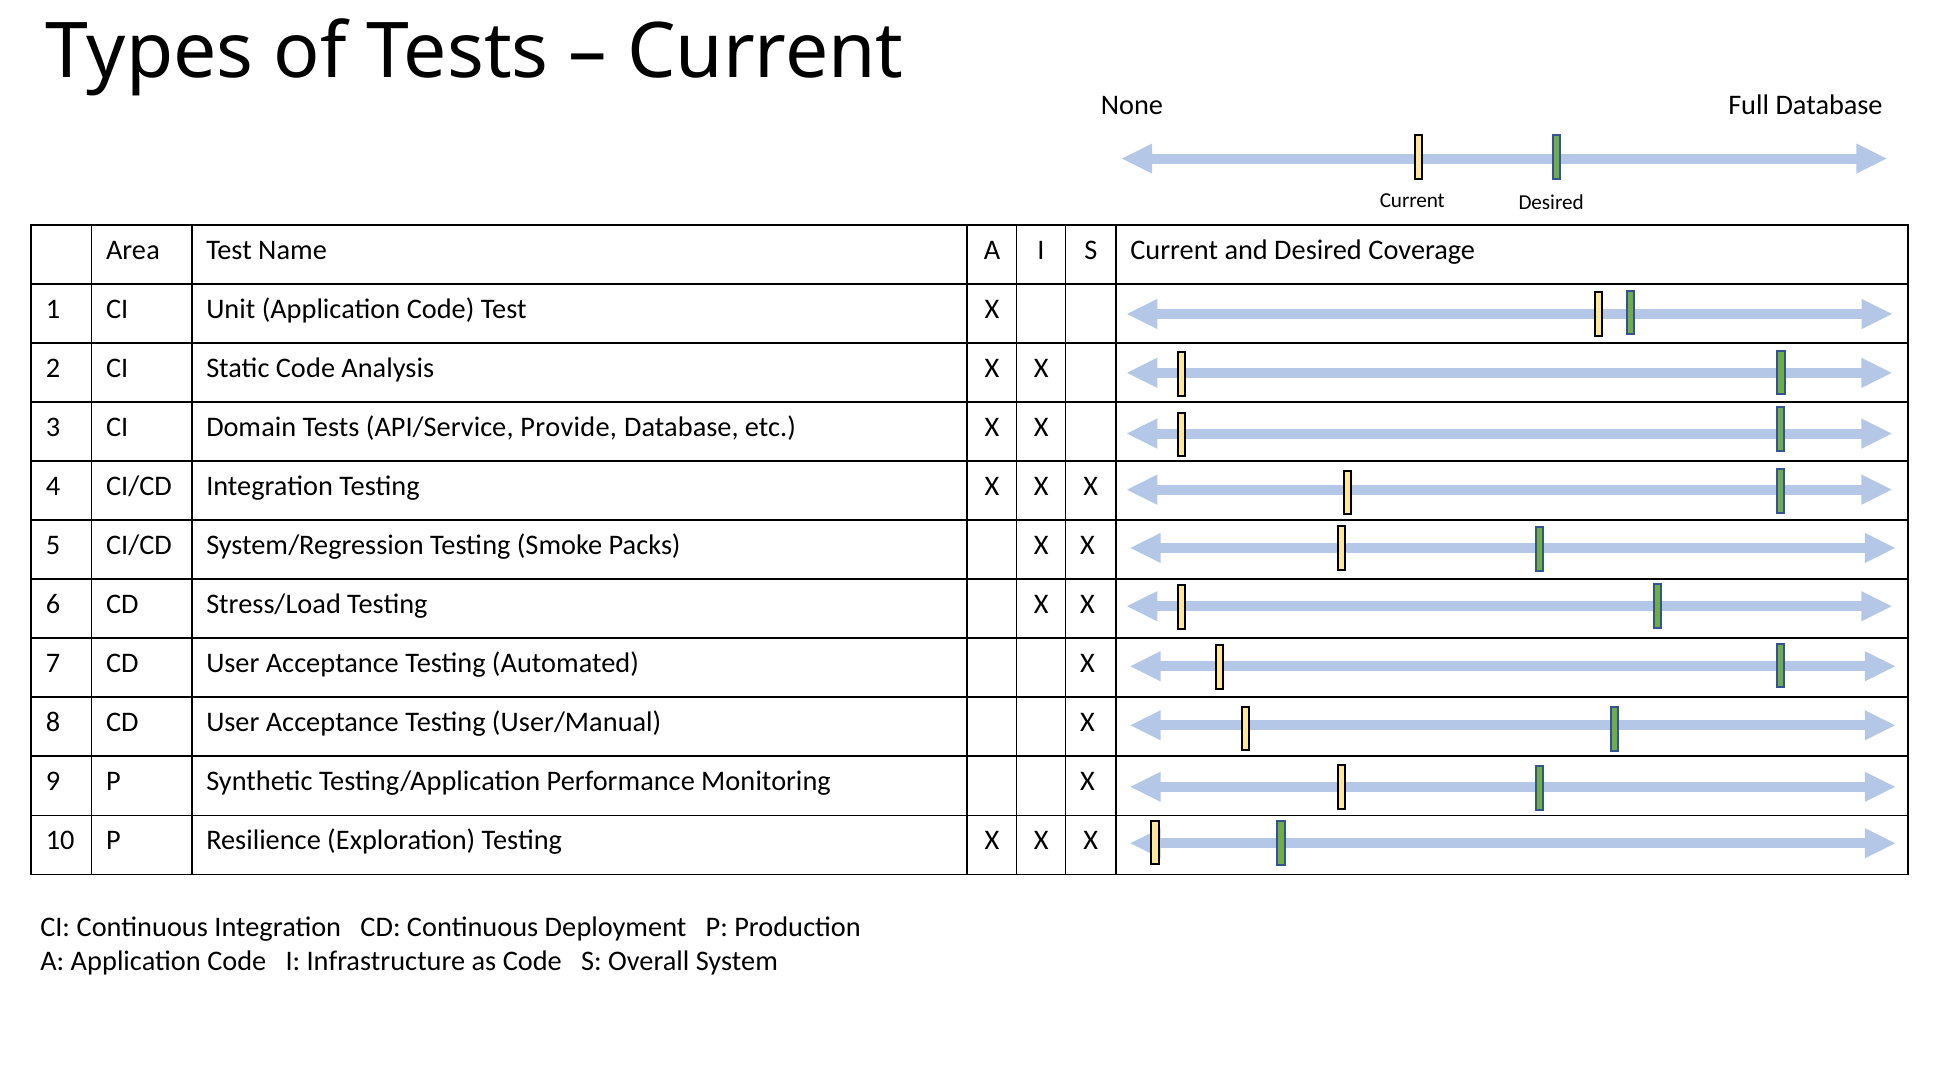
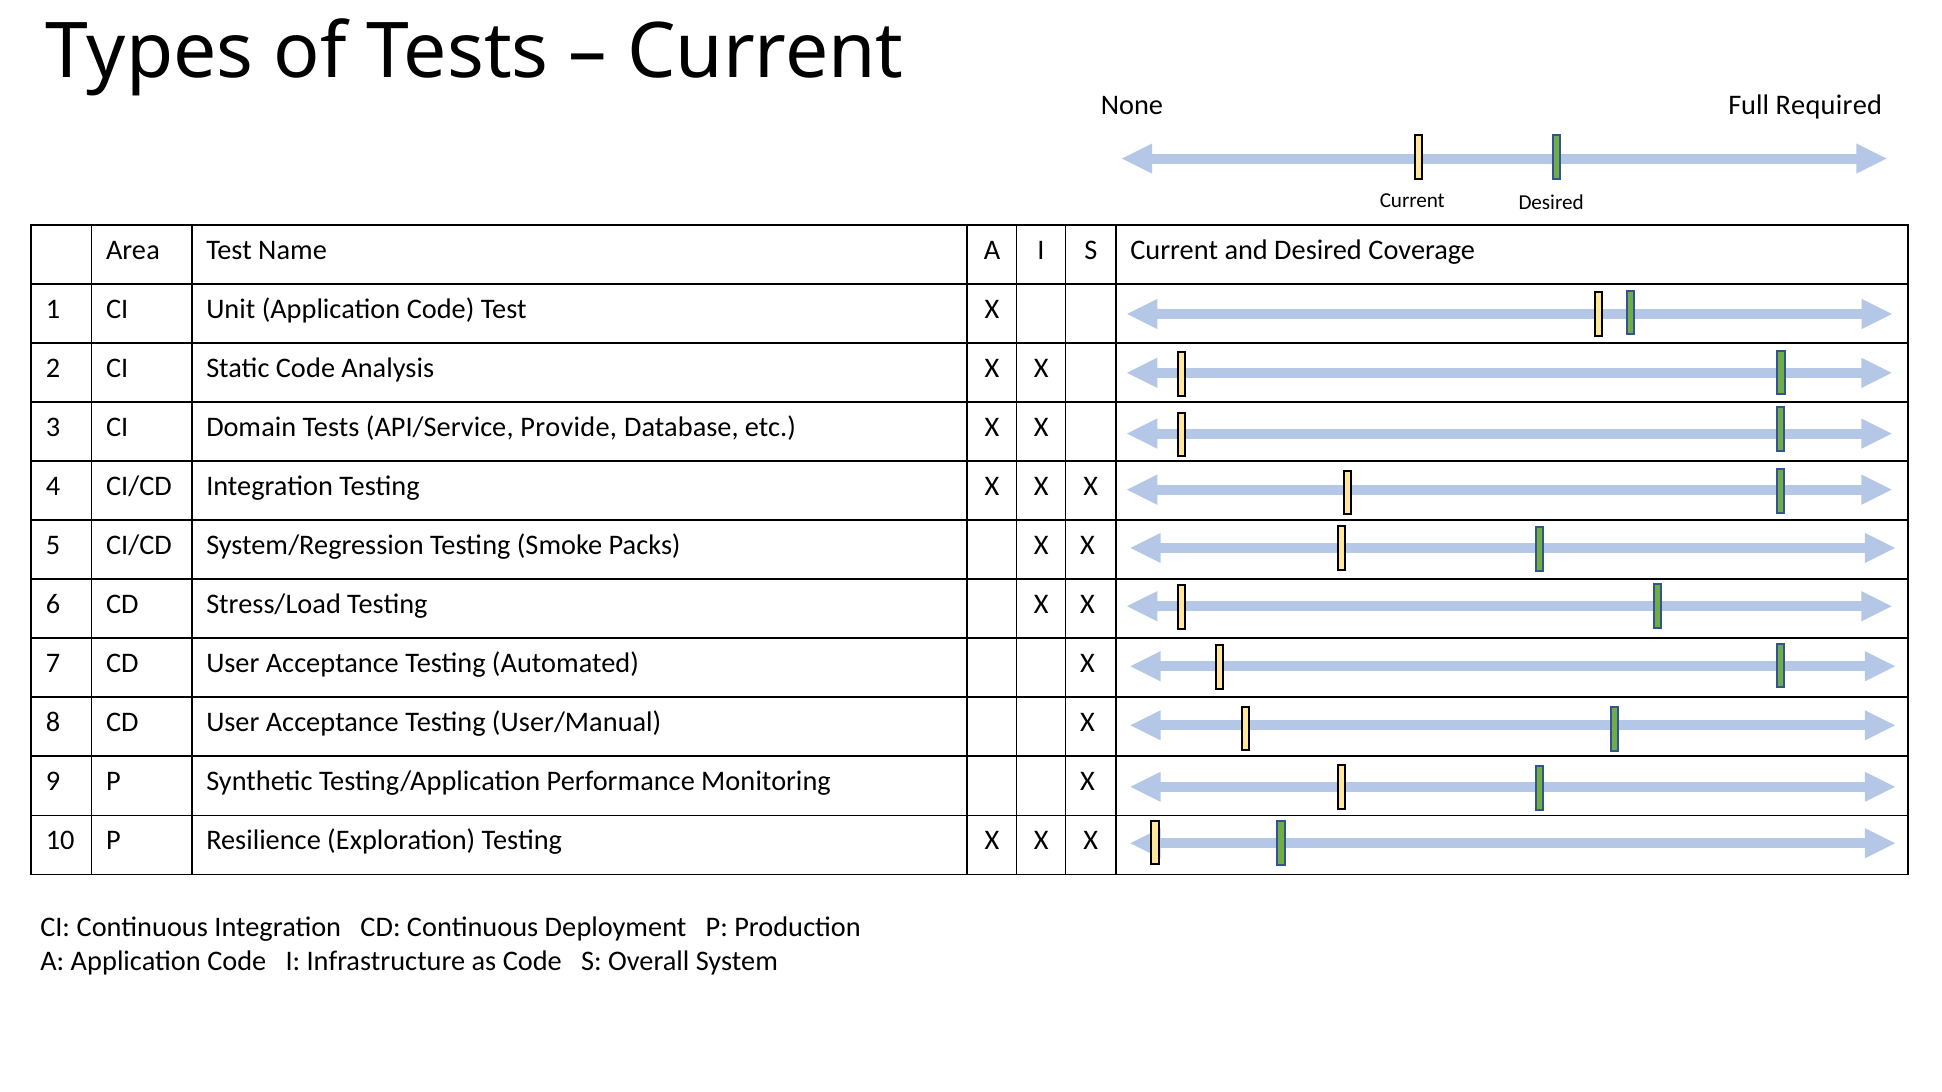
Full Database: Database -> Required (1829, 106)
